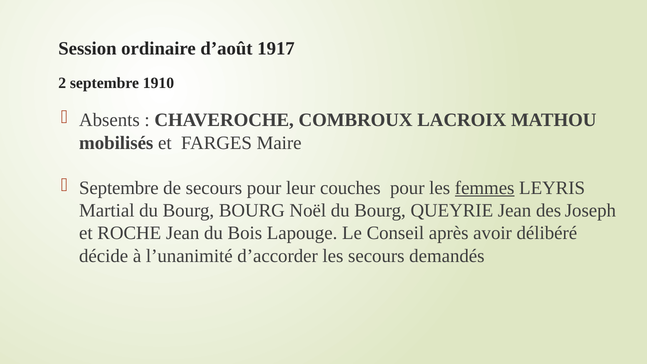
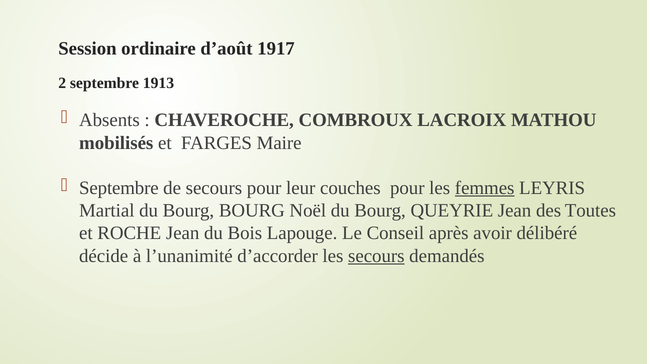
1910: 1910 -> 1913 (158, 83)
Joseph: Joseph -> Toutes (590, 211)
secours underline: none -> present (376, 256)
